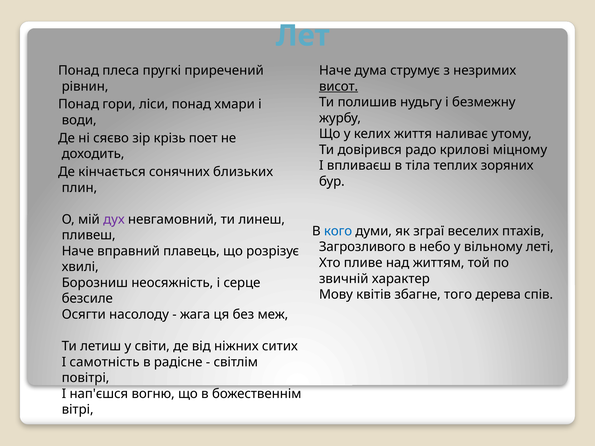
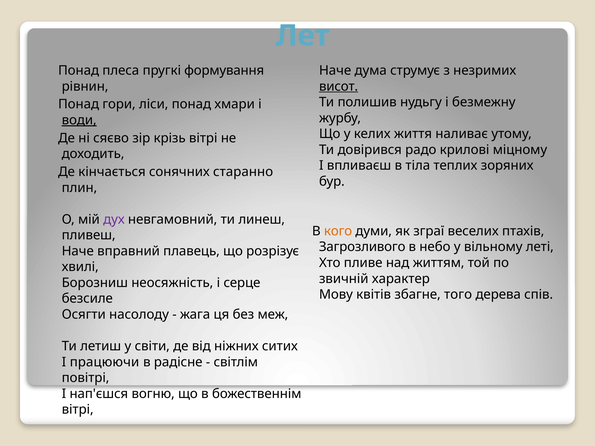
приречений: приречений -> формування (224, 71)
води underline: none -> present (79, 120)
крізь поет: поет -> вітрі (203, 138)
близьких: близьких -> старанно (243, 172)
кого colour: blue -> orange (338, 231)
самотність: самотність -> працюючи (105, 362)
